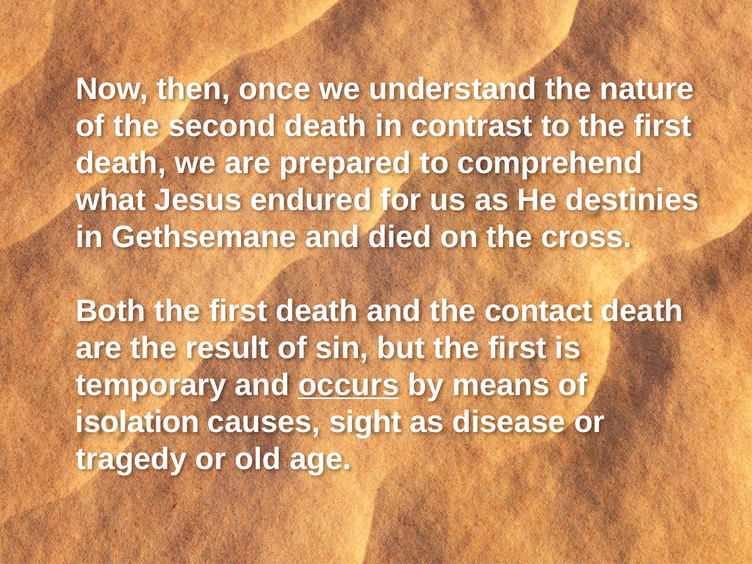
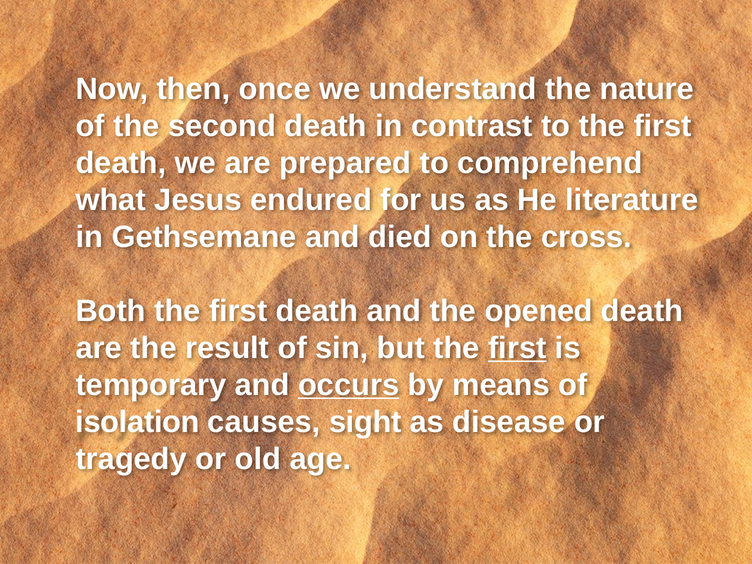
destinies: destinies -> literature (632, 200)
contact: contact -> opened (539, 311)
first underline: none -> present (517, 348)
